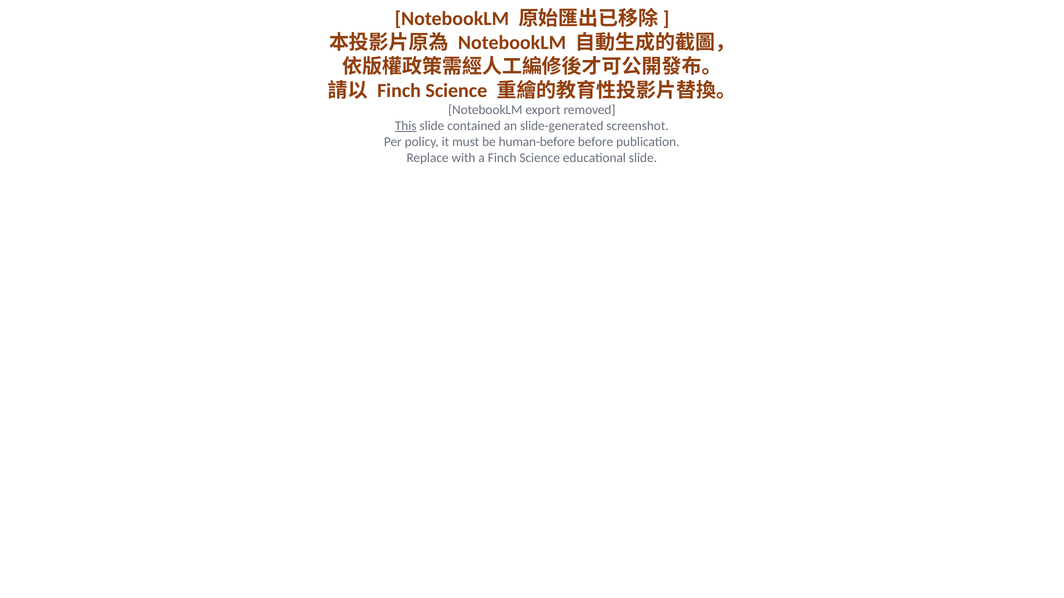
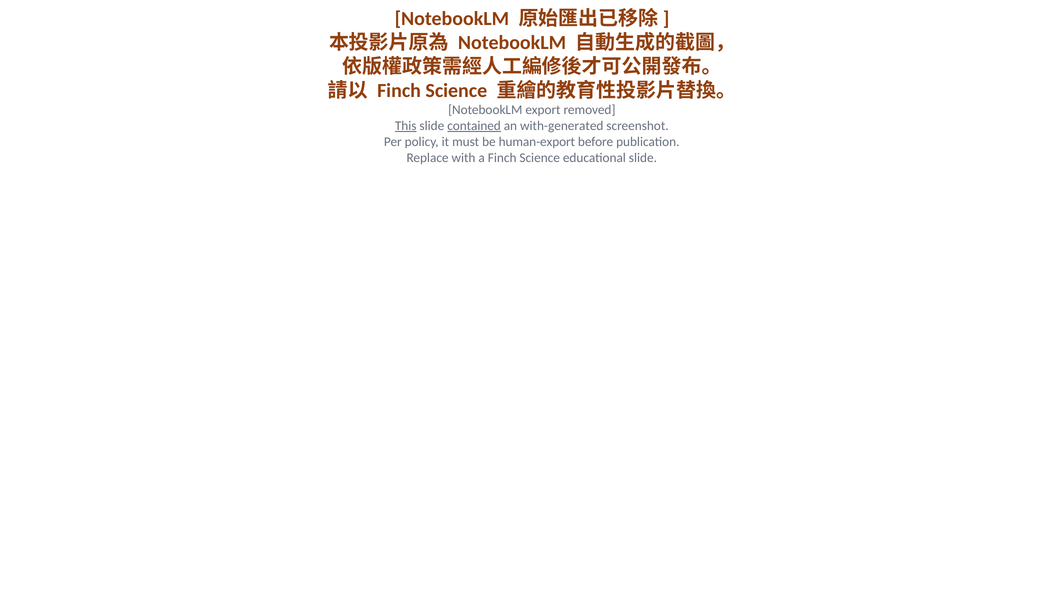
contained underline: none -> present (474, 126)
slide-generated: slide-generated -> with-generated (562, 126)
human-before: human-before -> human-export (537, 142)
